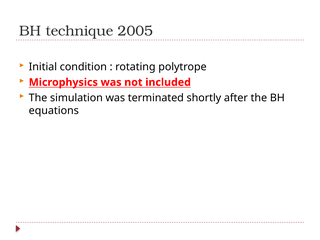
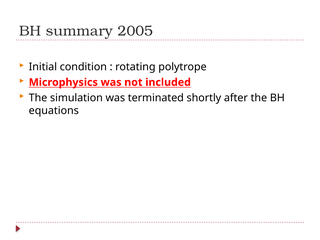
technique: technique -> summary (79, 31)
